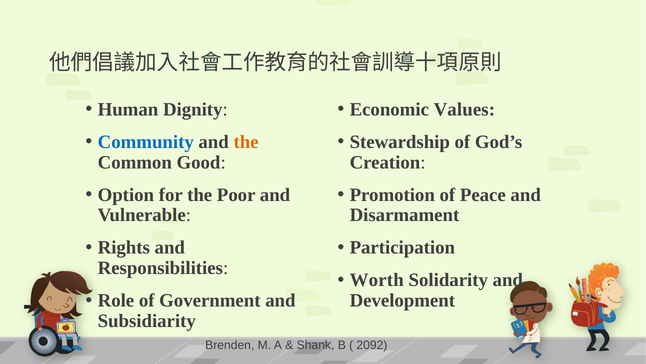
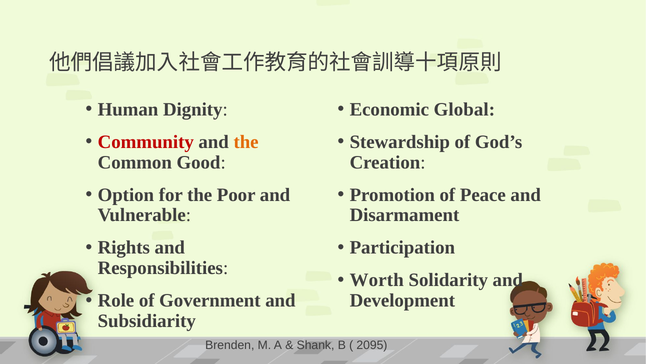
Values: Values -> Global (464, 109)
Community colour: blue -> red (146, 142)
2092: 2092 -> 2095 (372, 345)
